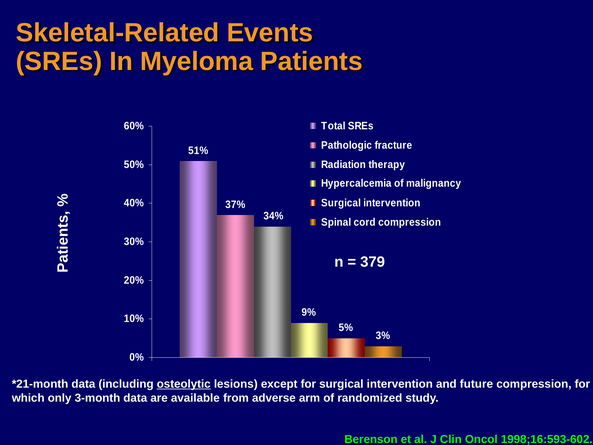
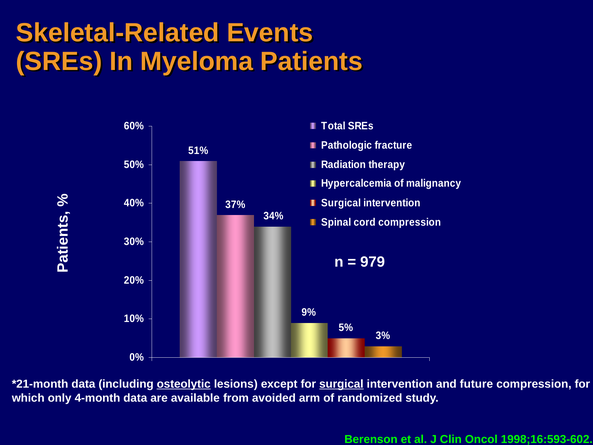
379: 379 -> 979 (373, 262)
surgical underline: none -> present (341, 384)
3-month: 3-month -> 4-month (97, 398)
adverse: adverse -> avoided (274, 398)
